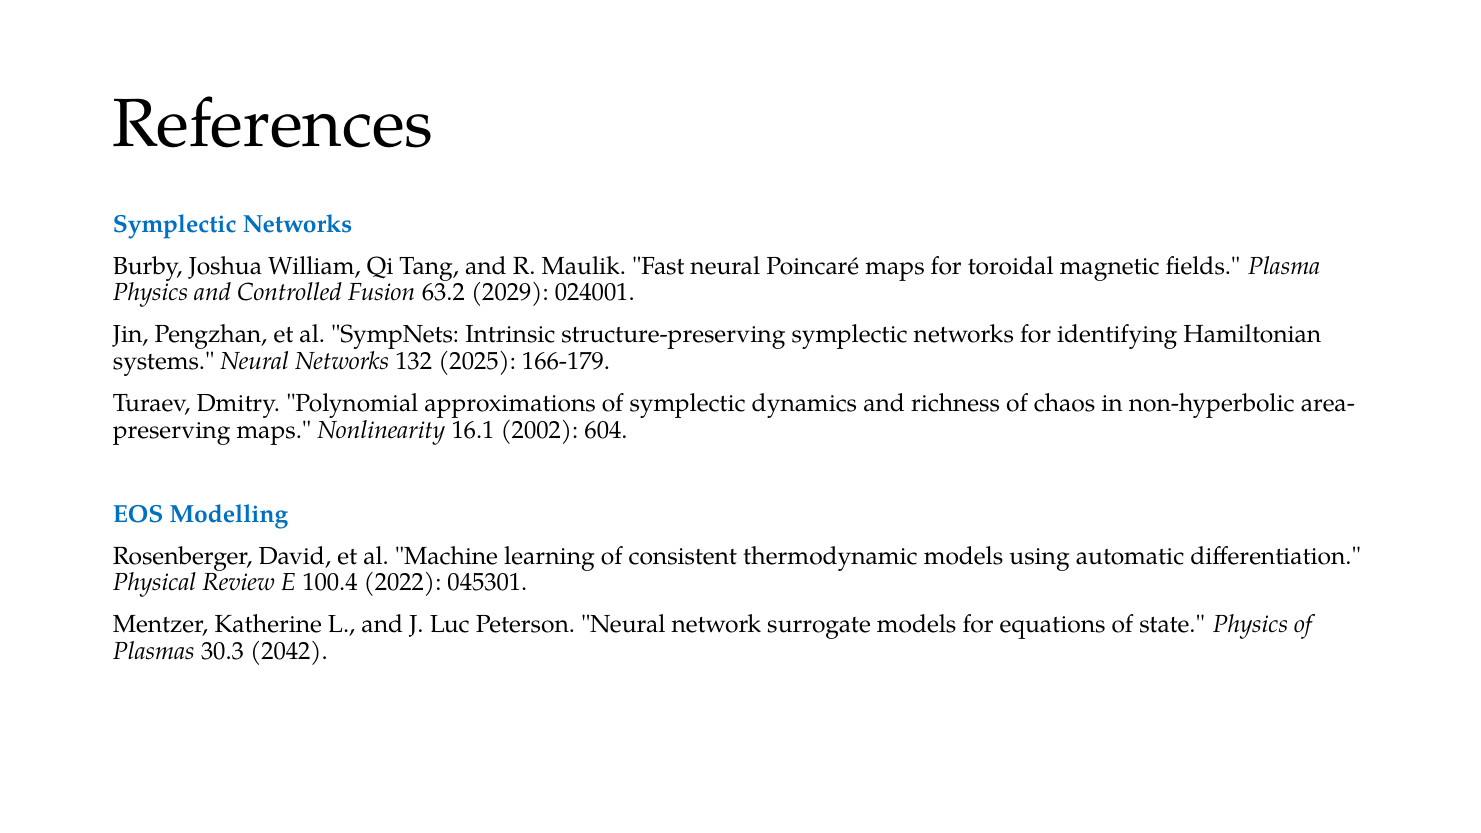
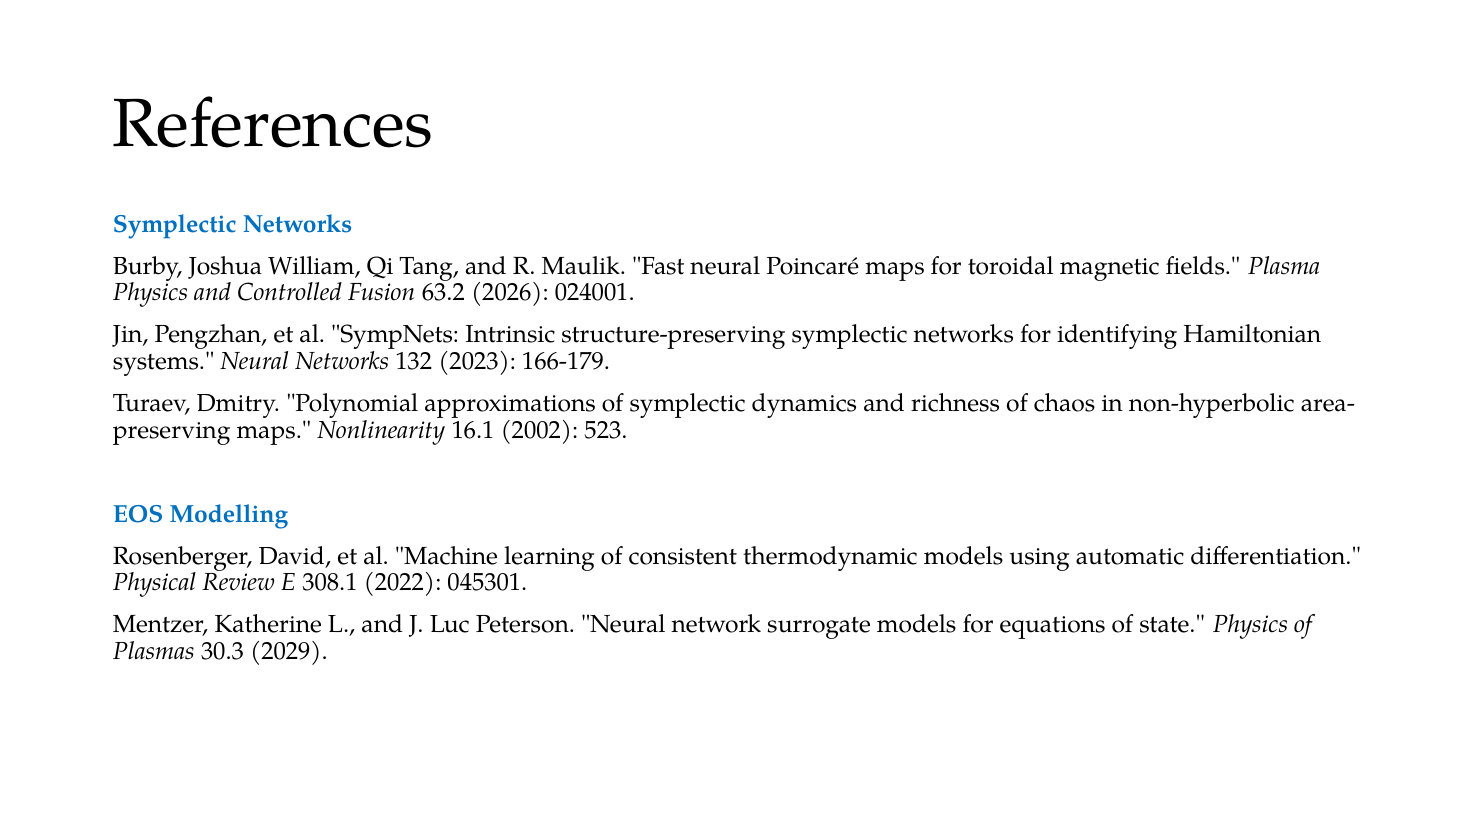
2029: 2029 -> 2026 (510, 293)
2025: 2025 -> 2023 (477, 361)
604: 604 -> 523 (606, 430)
100.4: 100.4 -> 308.1 (330, 583)
2042: 2042 -> 2029 (289, 651)
